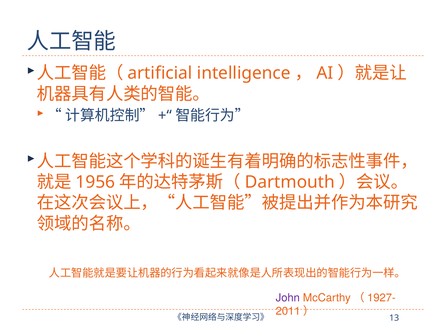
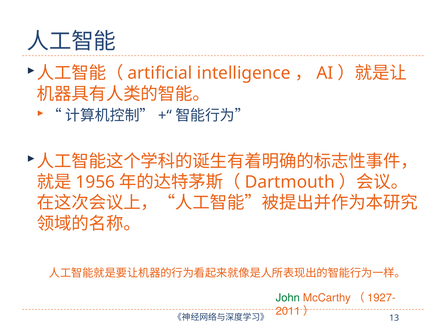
John colour: purple -> green (288, 298)
